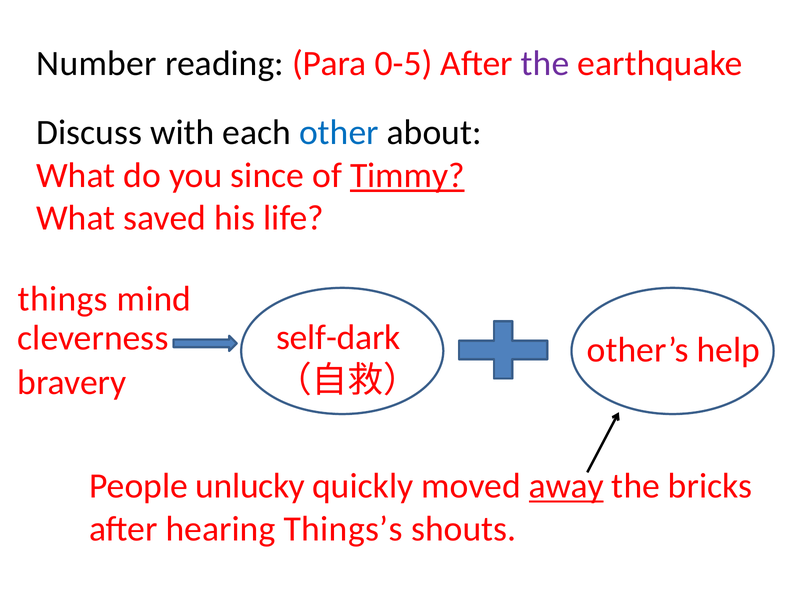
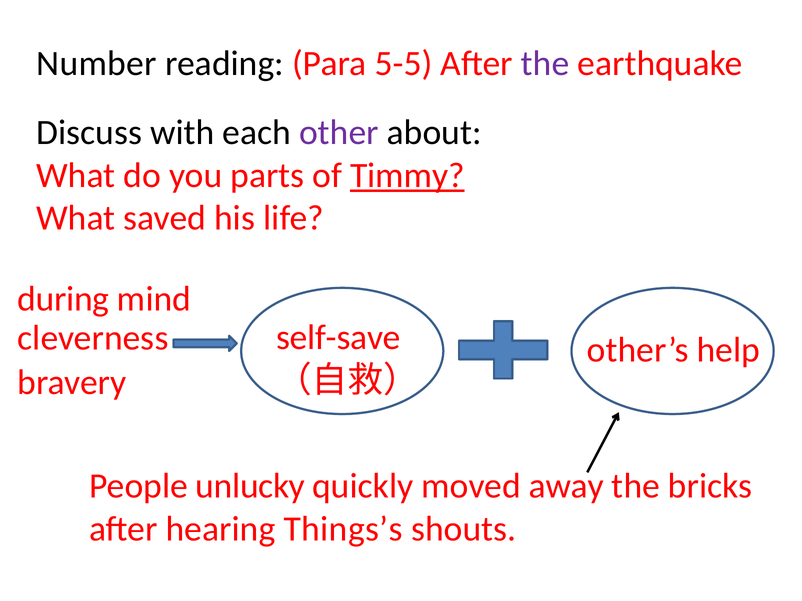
0-5: 0-5 -> 5-5 (403, 63)
other colour: blue -> purple (339, 133)
since: since -> parts (267, 176)
things: things -> during (63, 299)
self-dark: self-dark -> self-save (338, 338)
away underline: present -> none (566, 486)
